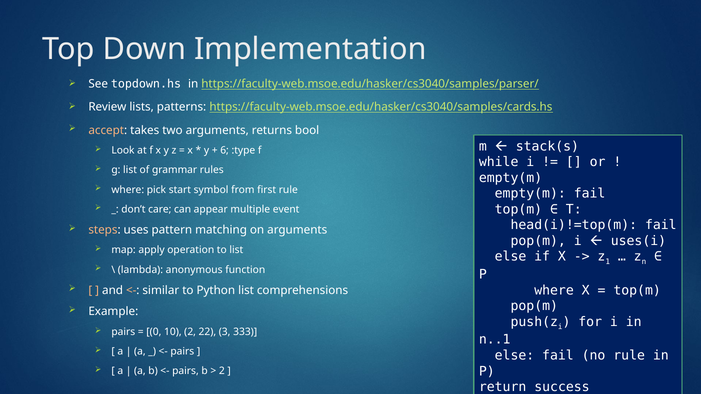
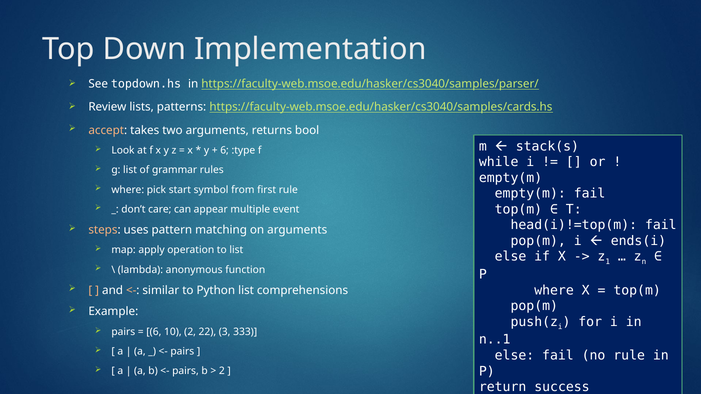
uses(i: uses(i -> ends(i (638, 241)
0: 0 -> 6 (154, 332)
